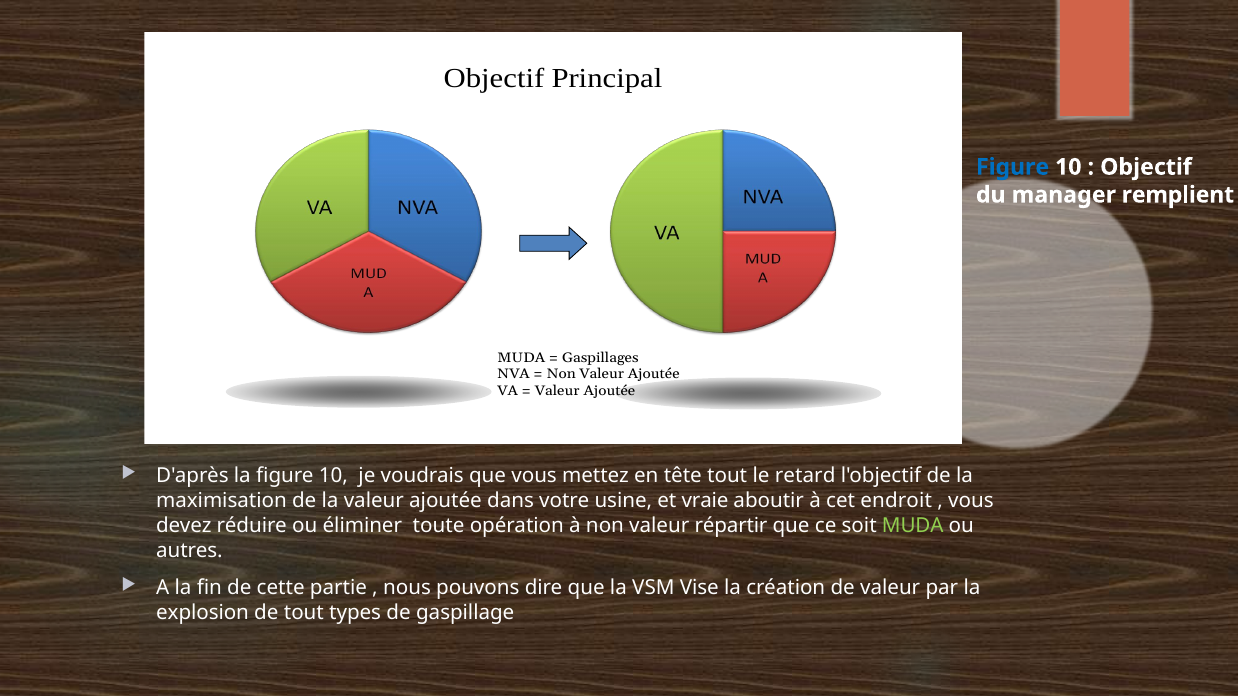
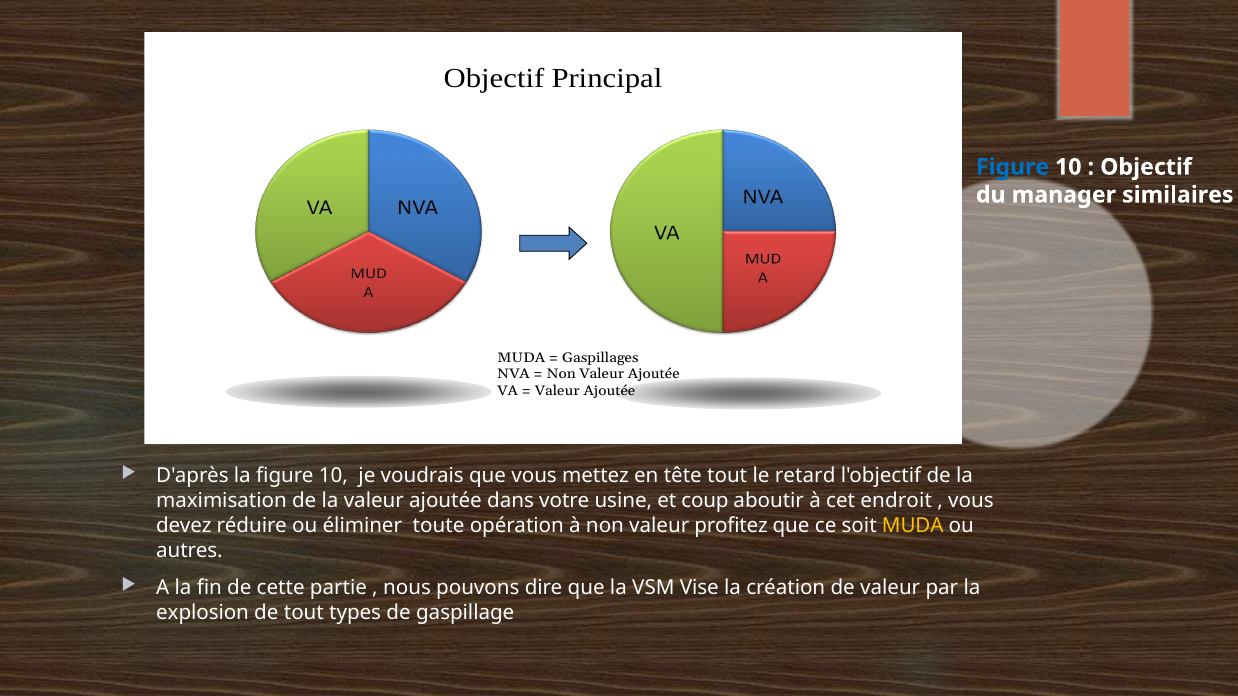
remplient: remplient -> similaires (1178, 195)
vraie: vraie -> coup (705, 501)
répartir: répartir -> profitez (731, 526)
MUDA colour: light green -> yellow (913, 526)
